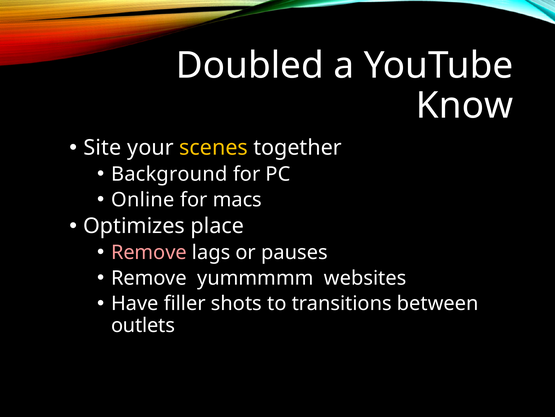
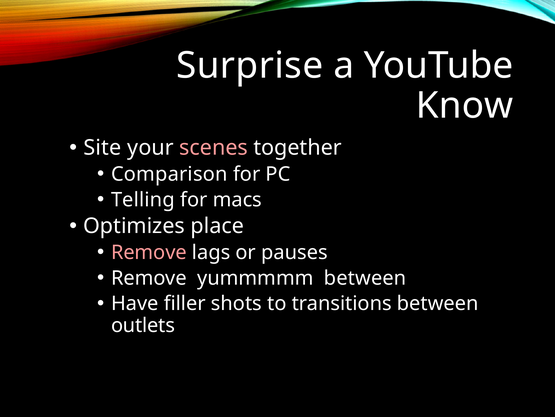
Doubled: Doubled -> Surprise (250, 65)
scenes colour: yellow -> pink (214, 147)
Background: Background -> Comparison (169, 174)
Online: Online -> Telling (143, 199)
yummmmm websites: websites -> between (365, 278)
